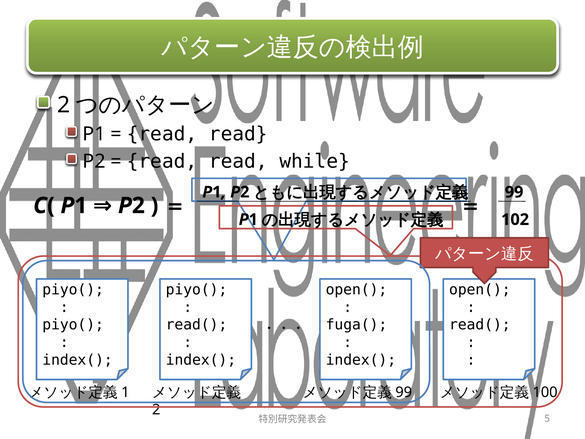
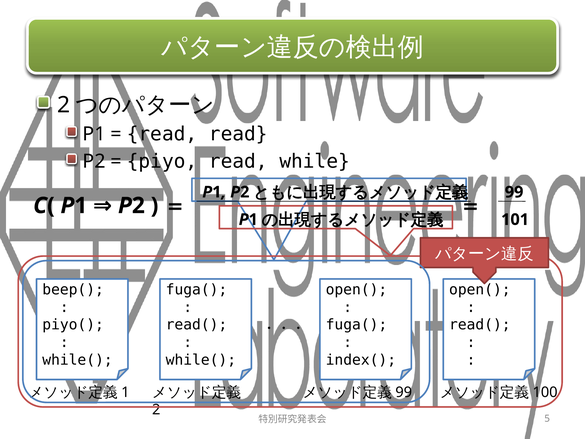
read: read -> piyo (162, 161)
102: 102 -> 101 (515, 219)
piyo(: piyo( -> beep( (73, 290)
piyo(: piyo( -> fuga( (196, 290)
index(: index( -> while( (77, 360)
index(: index( -> while( (201, 360)
